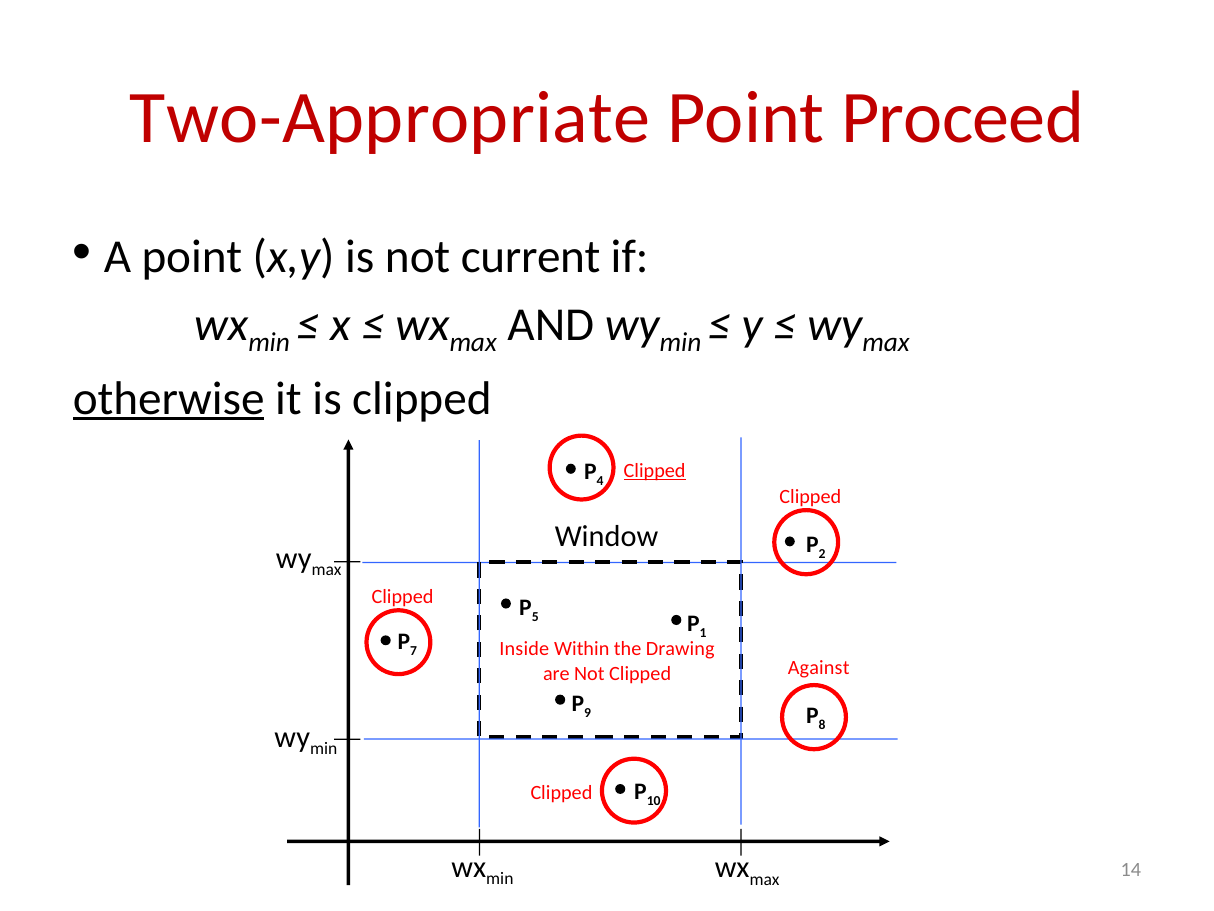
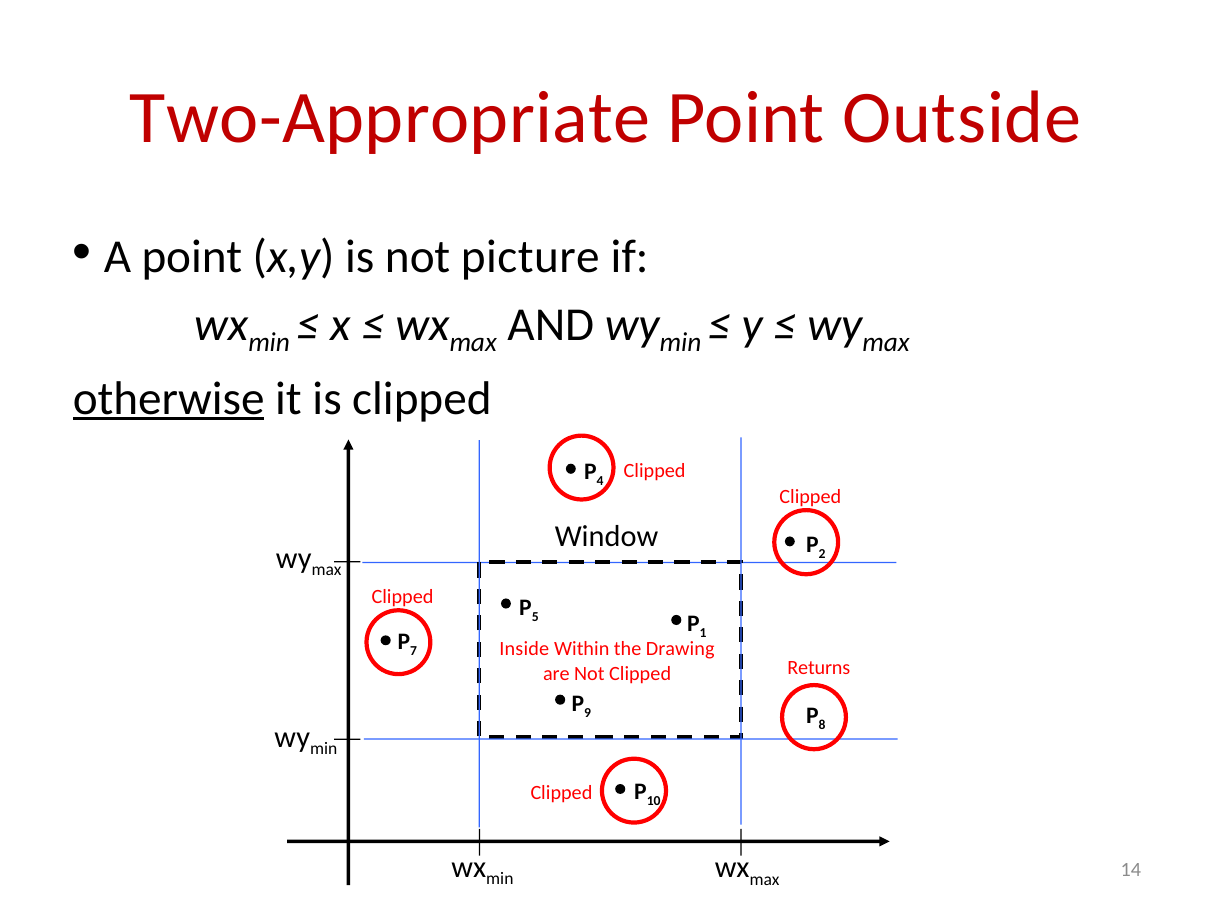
Proceed: Proceed -> Outside (962, 118)
current: current -> picture (530, 257)
Clipped underline: present -> none (655, 470)
Against: Against -> Returns (819, 668)
